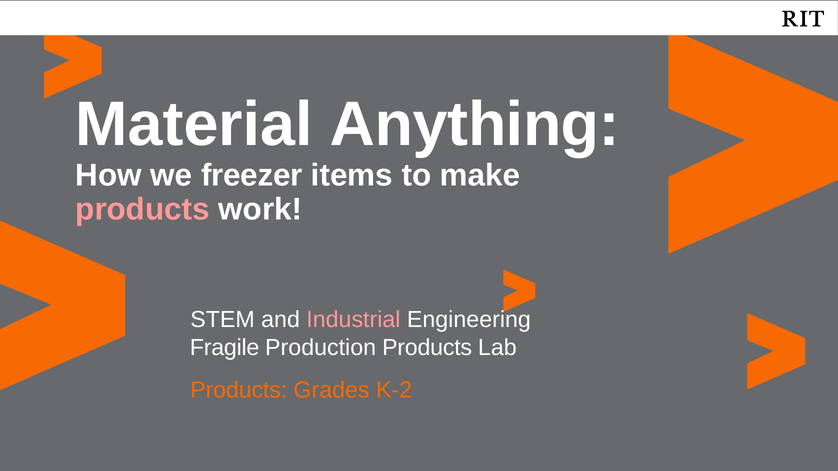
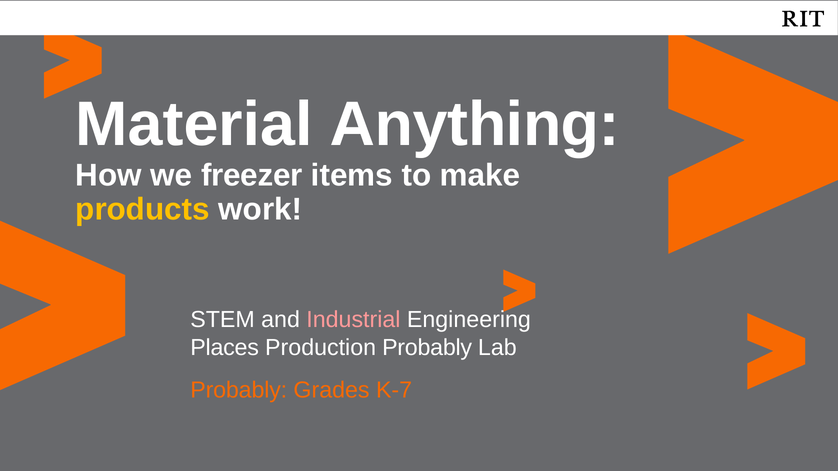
products colour: pink -> yellow (143, 209)
Fragile: Fragile -> Places (225, 348)
Production Products: Products -> Probably (427, 348)
Products: Products -> Probably (239, 390)
K-2: K-2 -> K-7 (394, 390)
